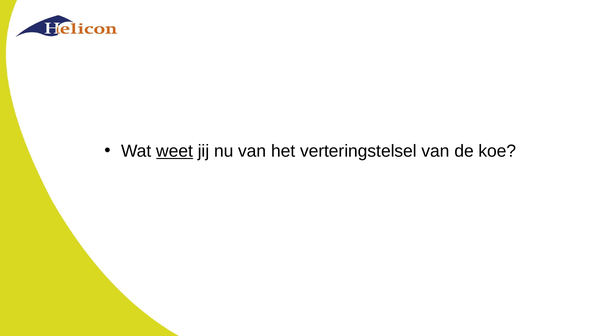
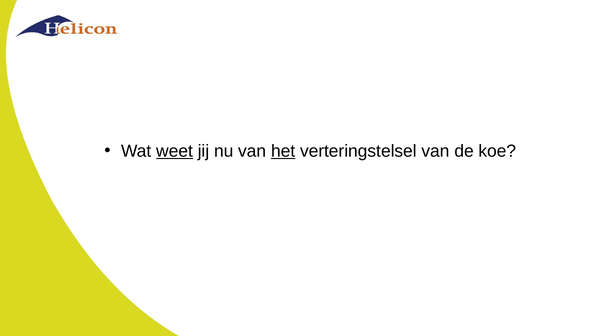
het underline: none -> present (283, 151)
